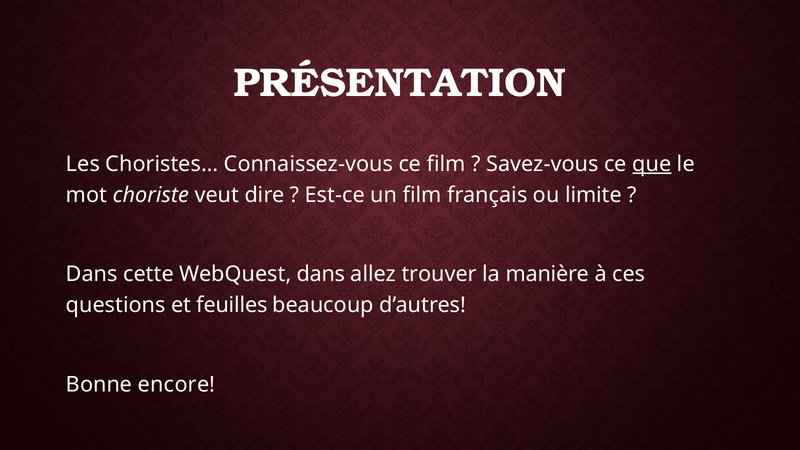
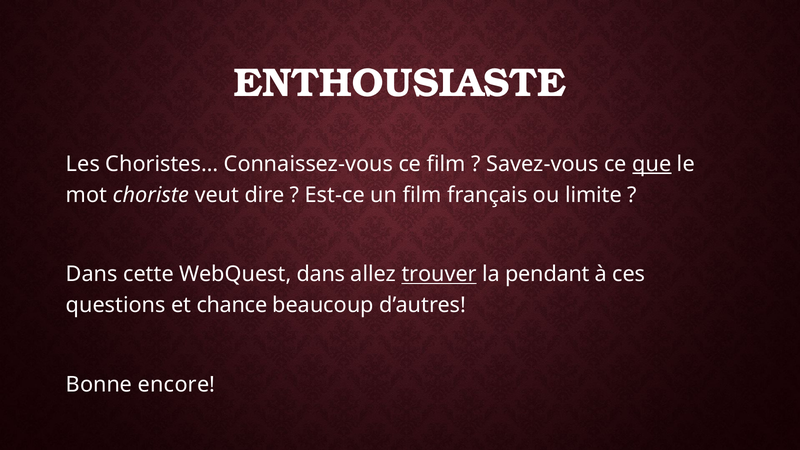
PRÉSENTATION: PRÉSENTATION -> ENTHOUSIASTE (400, 83)
trouver underline: none -> present (439, 274)
manière: manière -> pendant (547, 274)
feuilles: feuilles -> chance (232, 305)
